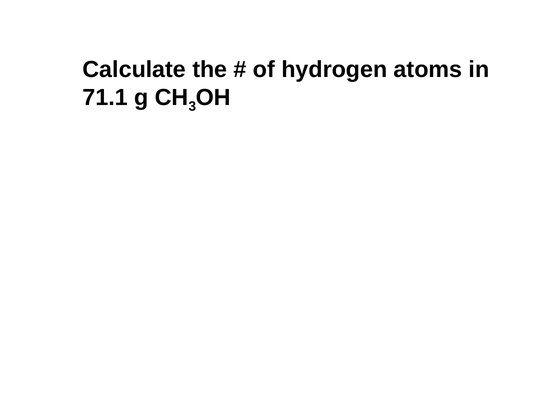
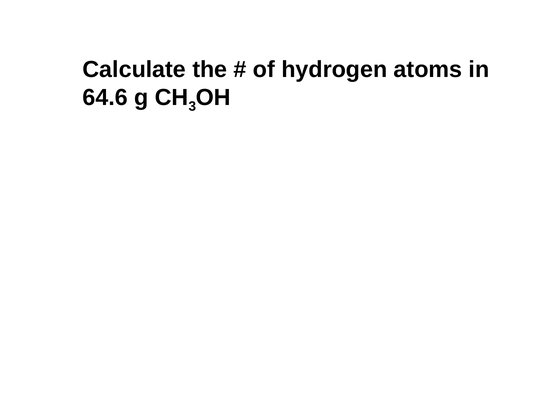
71.1: 71.1 -> 64.6 (105, 97)
